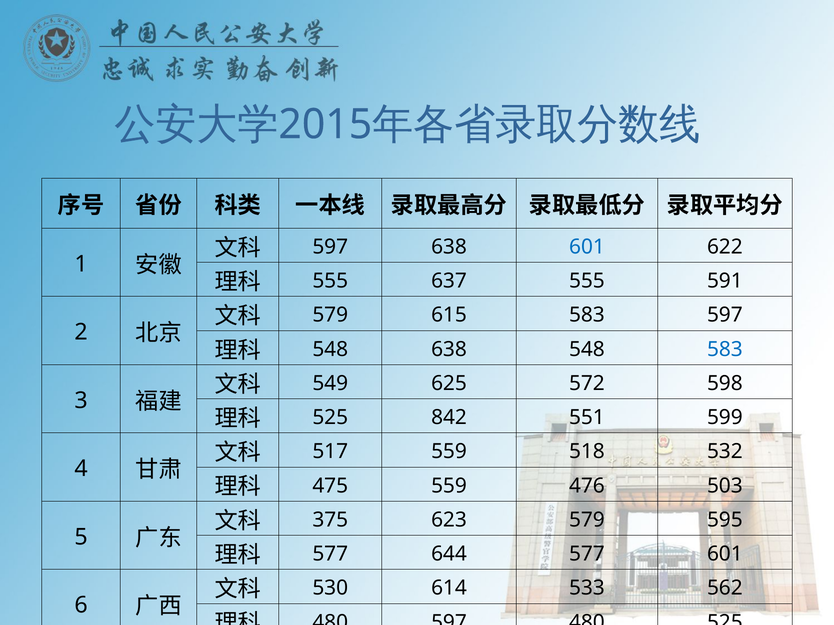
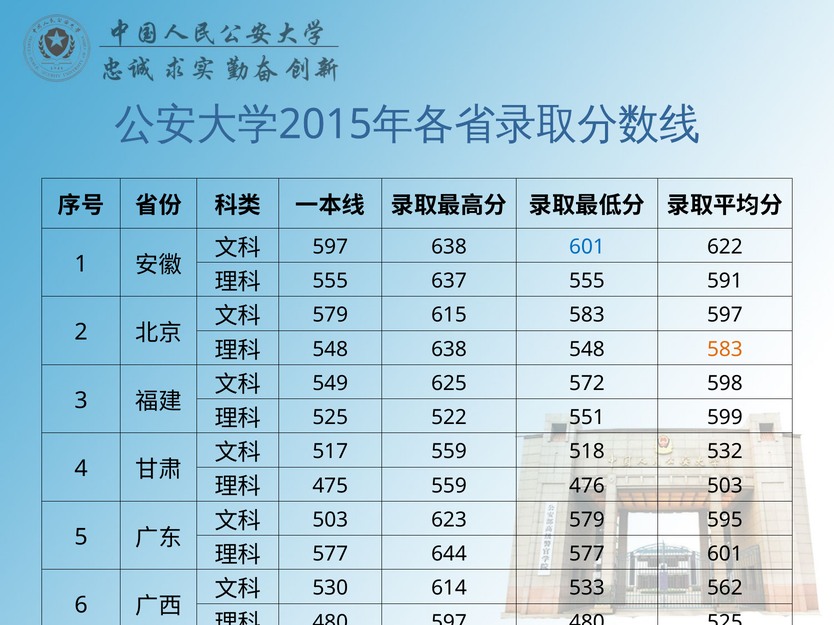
583 colour: blue -> orange (725, 350)
842: 842 -> 522 (449, 418)
375: 375 -> 503 (330, 520)
